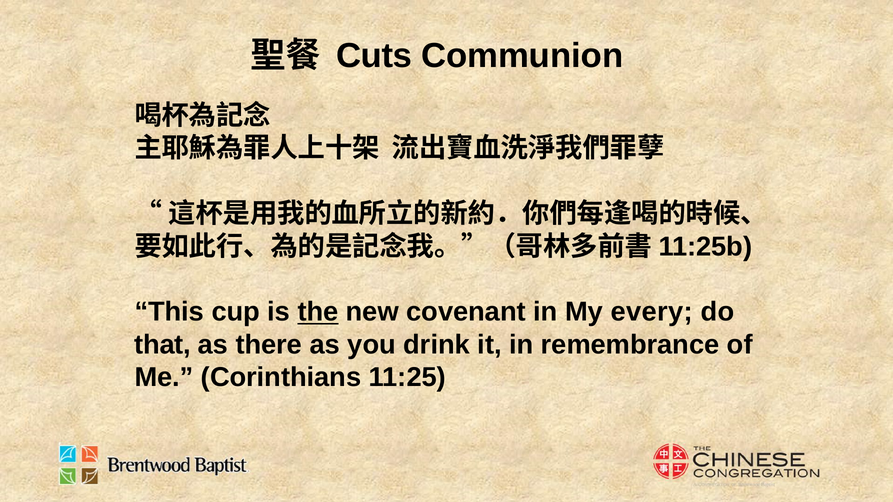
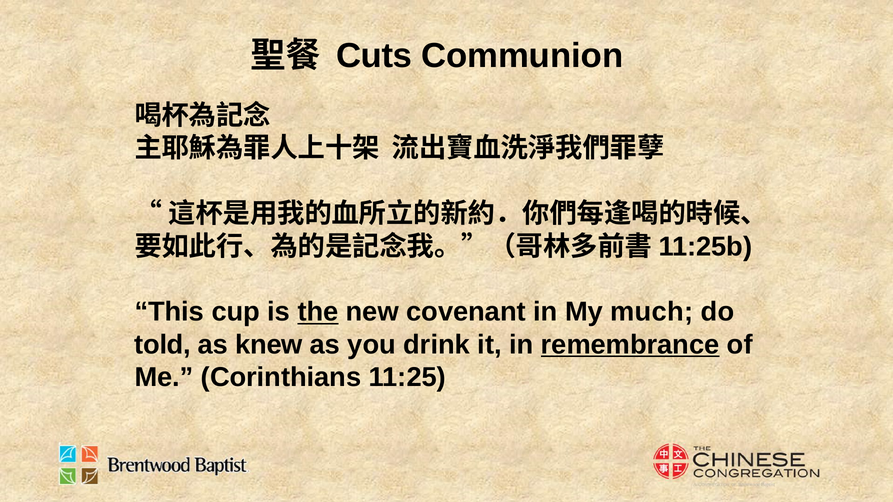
every: every -> much (652, 312)
that: that -> told (163, 345)
there: there -> knew (269, 345)
remembrance underline: none -> present (630, 345)
